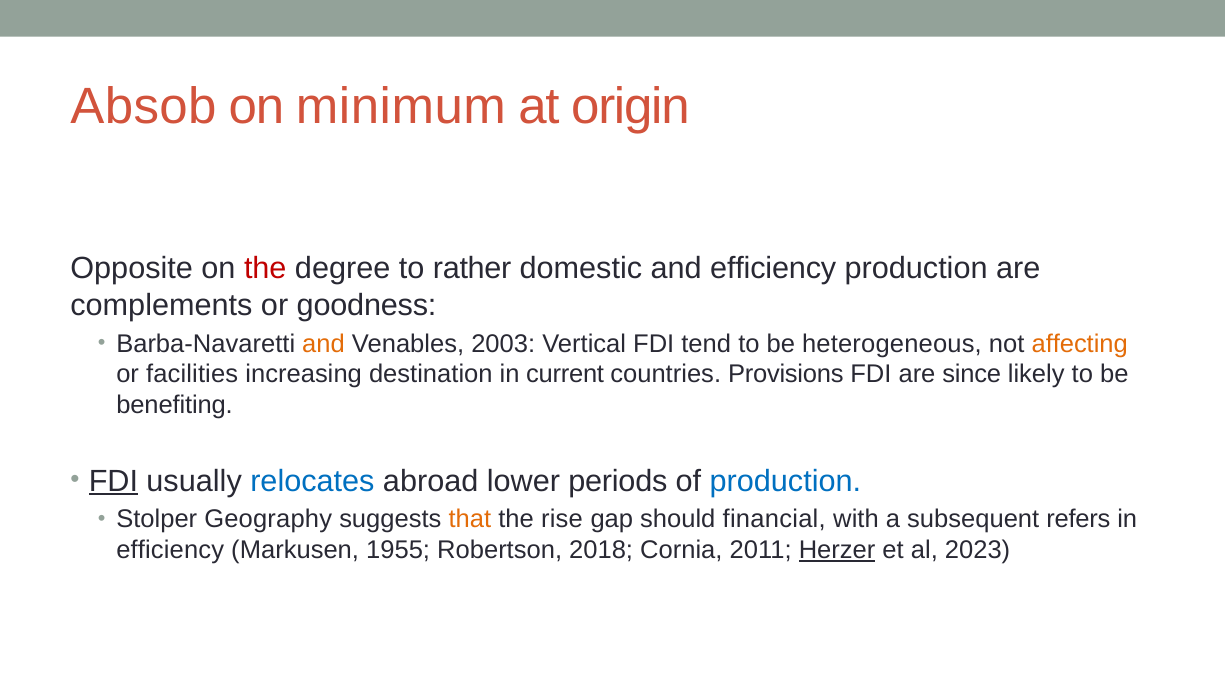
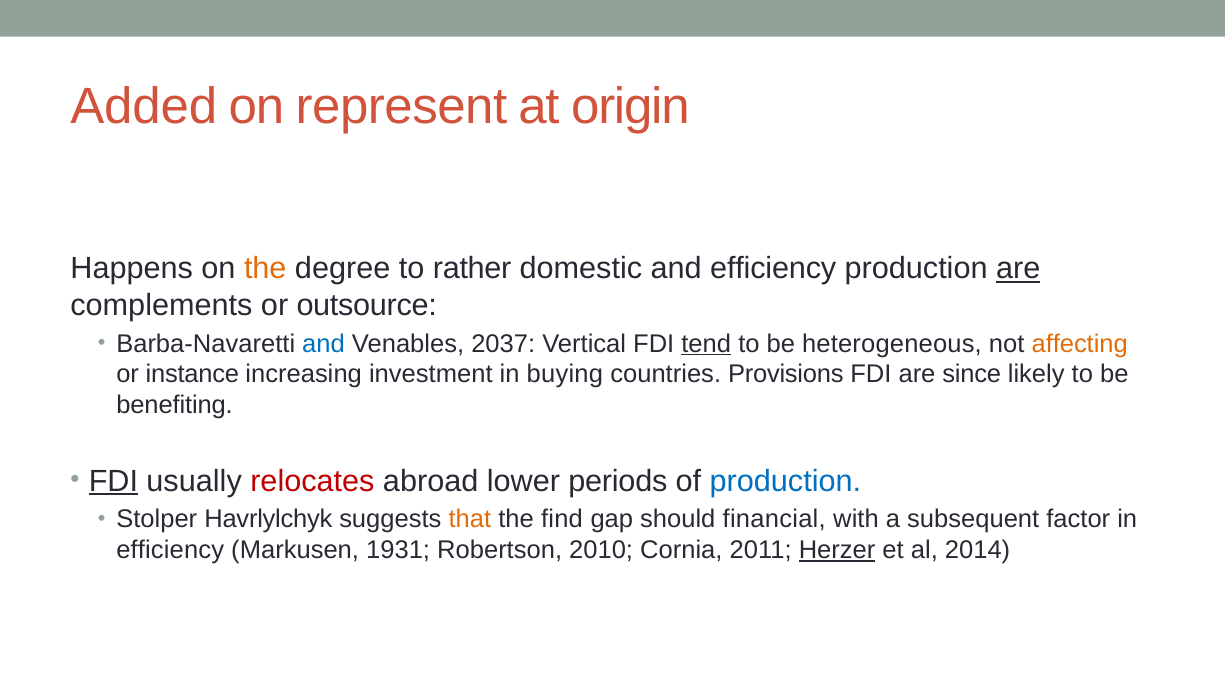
Absob: Absob -> Added (144, 107)
minimum: minimum -> represent (401, 107)
Opposite: Opposite -> Happens (132, 268)
the colour: red -> orange (265, 268)
are underline: none -> present (1018, 268)
goodness: goodness -> outsource (367, 305)
and colour: orange -> blue (324, 344)
2003: 2003 -> 2037 (503, 344)
tend underline: none -> present (706, 344)
facilities: facilities -> instance (192, 374)
destination: destination -> investment (431, 374)
current: current -> buying (565, 374)
relocates colour: blue -> red (312, 481)
Geography: Geography -> Havrlylchyk (268, 519)
rise: rise -> find (562, 519)
refers: refers -> factor (1078, 519)
1955: 1955 -> 1931 (398, 550)
2018: 2018 -> 2010 (601, 550)
2023: 2023 -> 2014 (978, 550)
